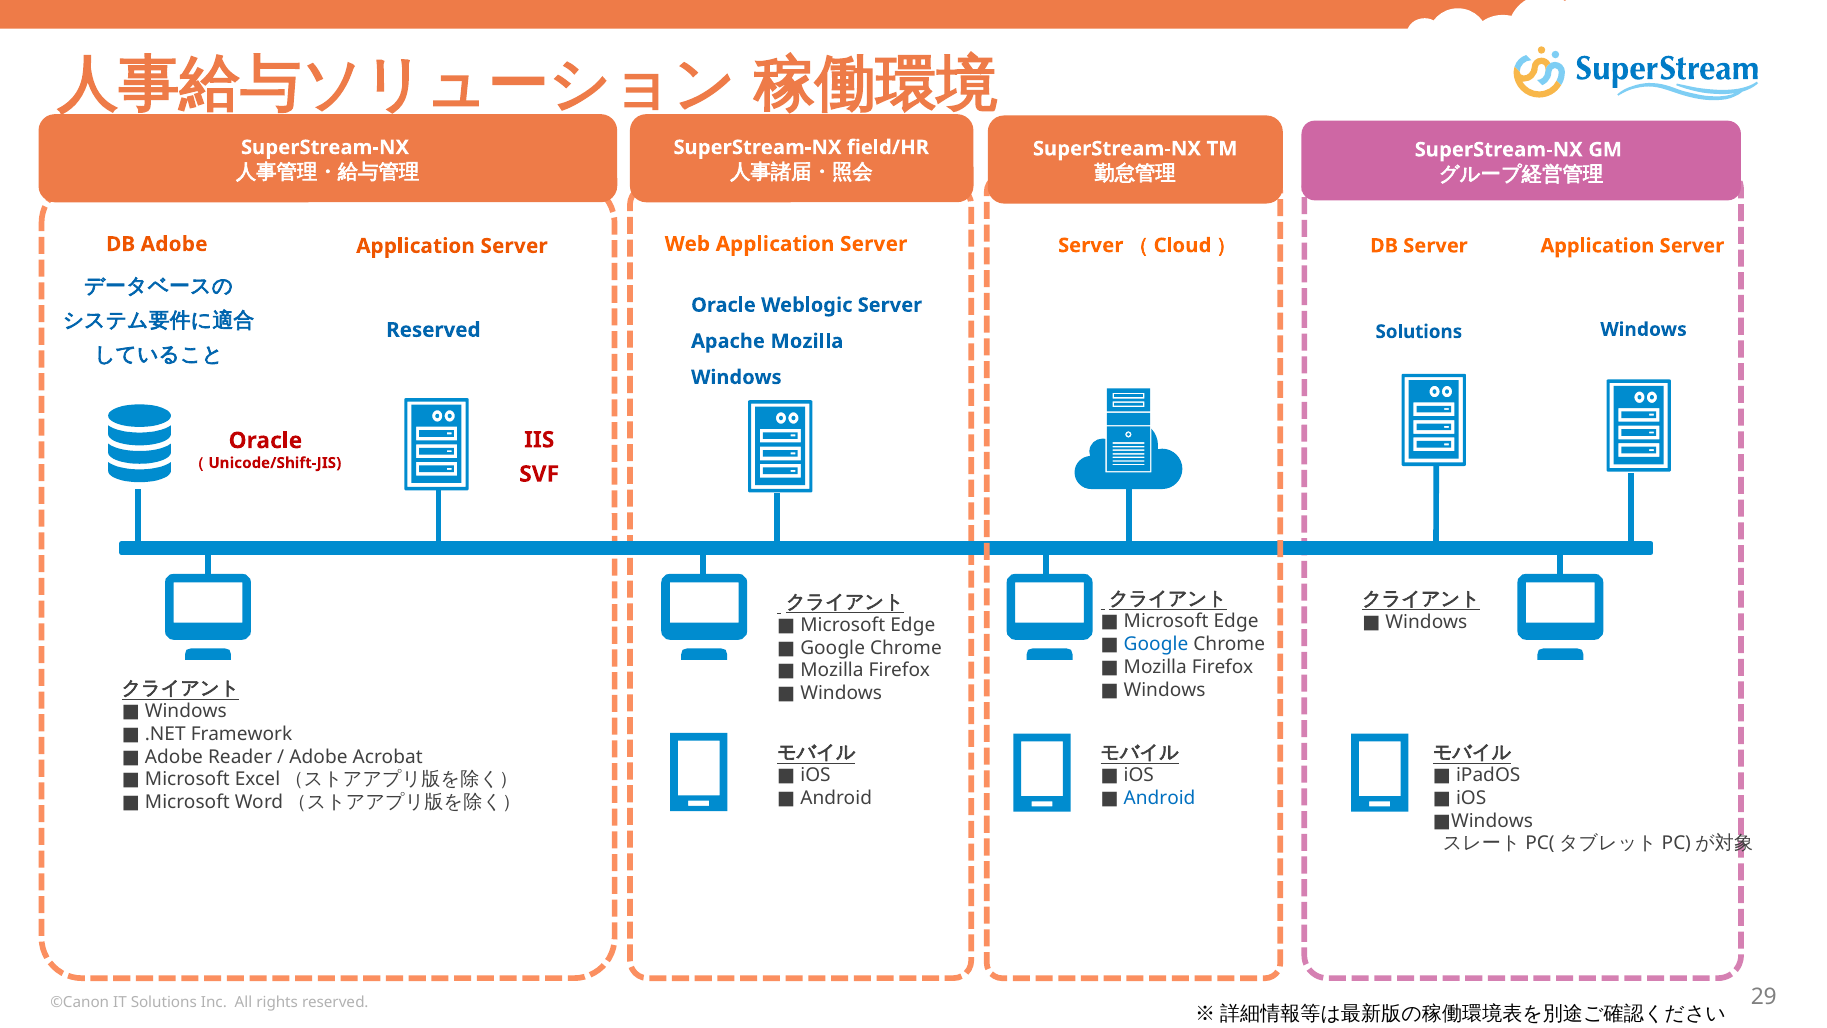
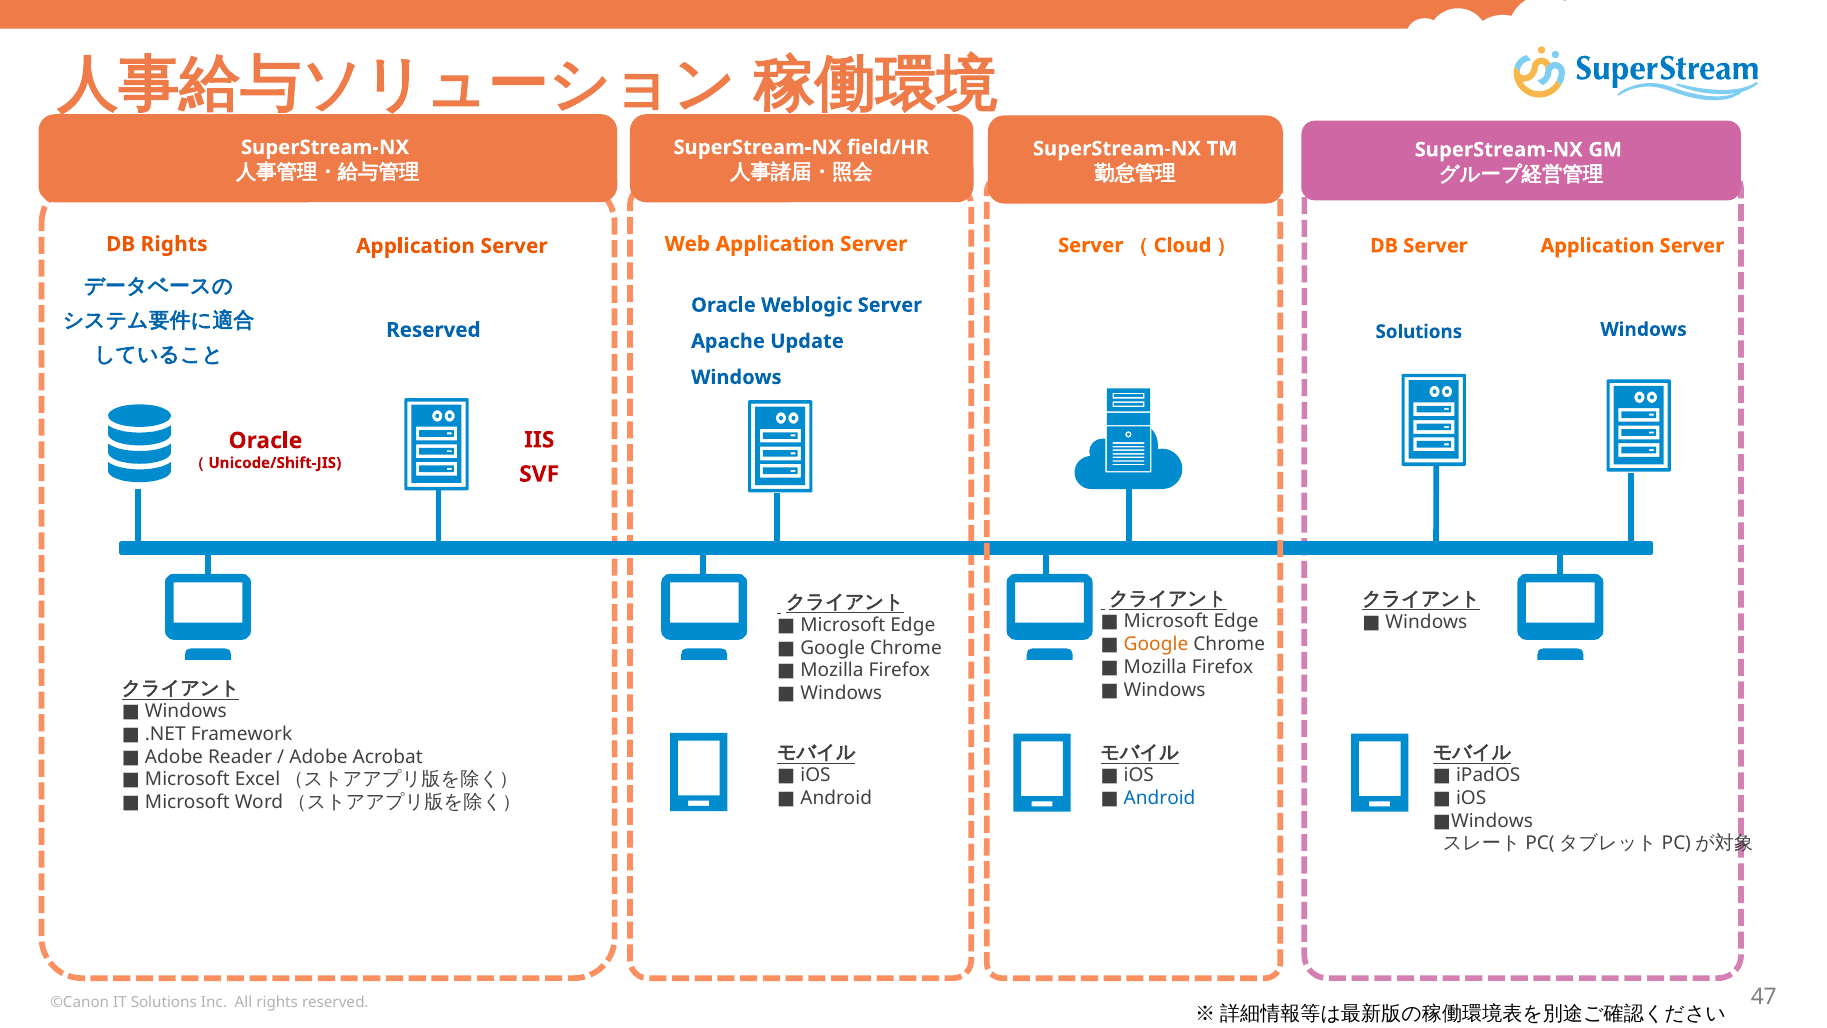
DB Adobe: Adobe -> Rights (174, 244)
Apache Mozilla: Mozilla -> Update (807, 341)
Google colour: blue -> orange (1156, 644)
29: 29 -> 47 (1764, 997)
